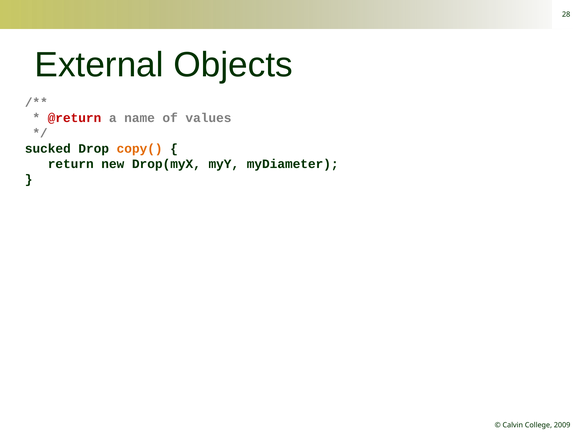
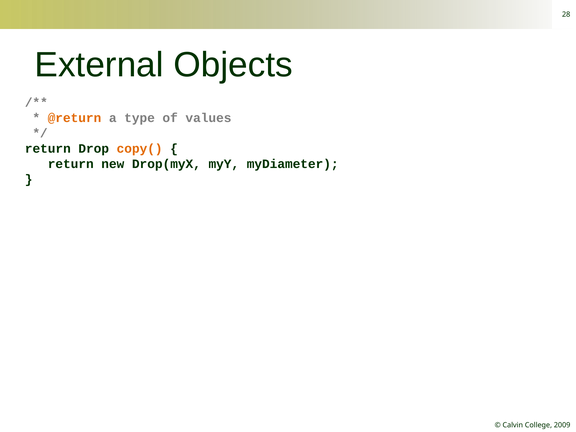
@return colour: red -> orange (74, 118)
name: name -> type (140, 118)
sucked: sucked -> return (48, 149)
